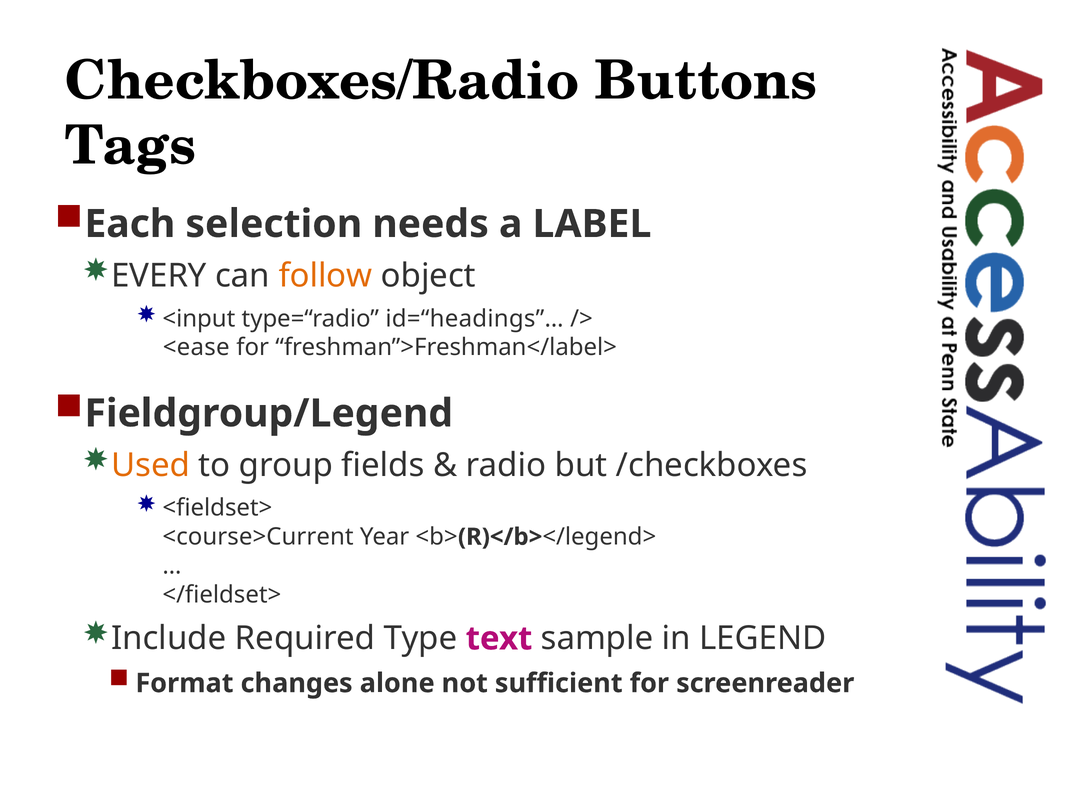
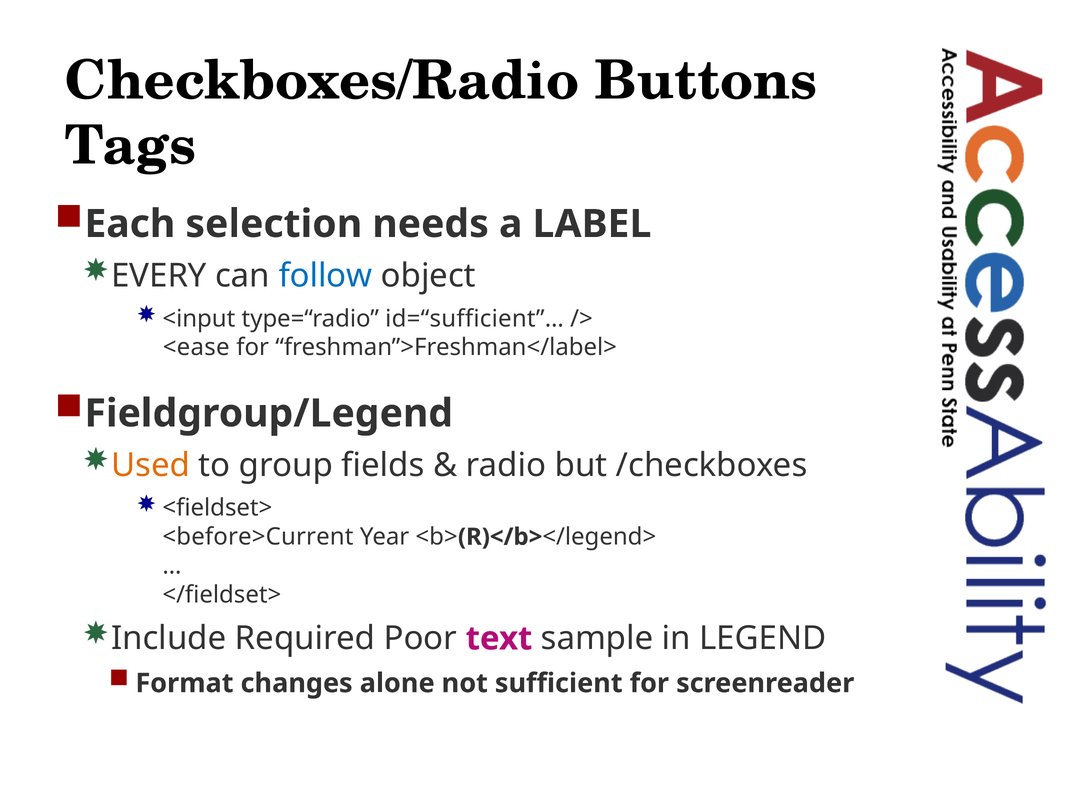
follow colour: orange -> blue (325, 276)
id=“headings”…: id=“headings”… -> id=“sufficient”… (475, 319)
<course>Current: <course>Current -> <before>Current (258, 537)
Type: Type -> Poor (420, 639)
